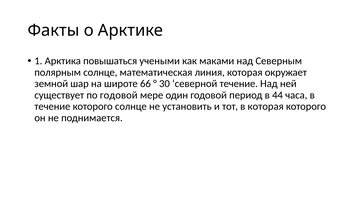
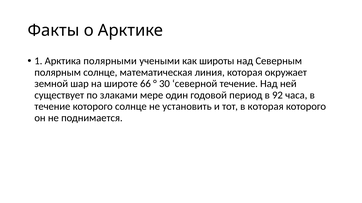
повышаться: повышаться -> полярными (110, 61)
маками: маками -> широты (217, 61)
по годовой: годовой -> злаками (119, 95)
44: 44 -> 92 (277, 95)
